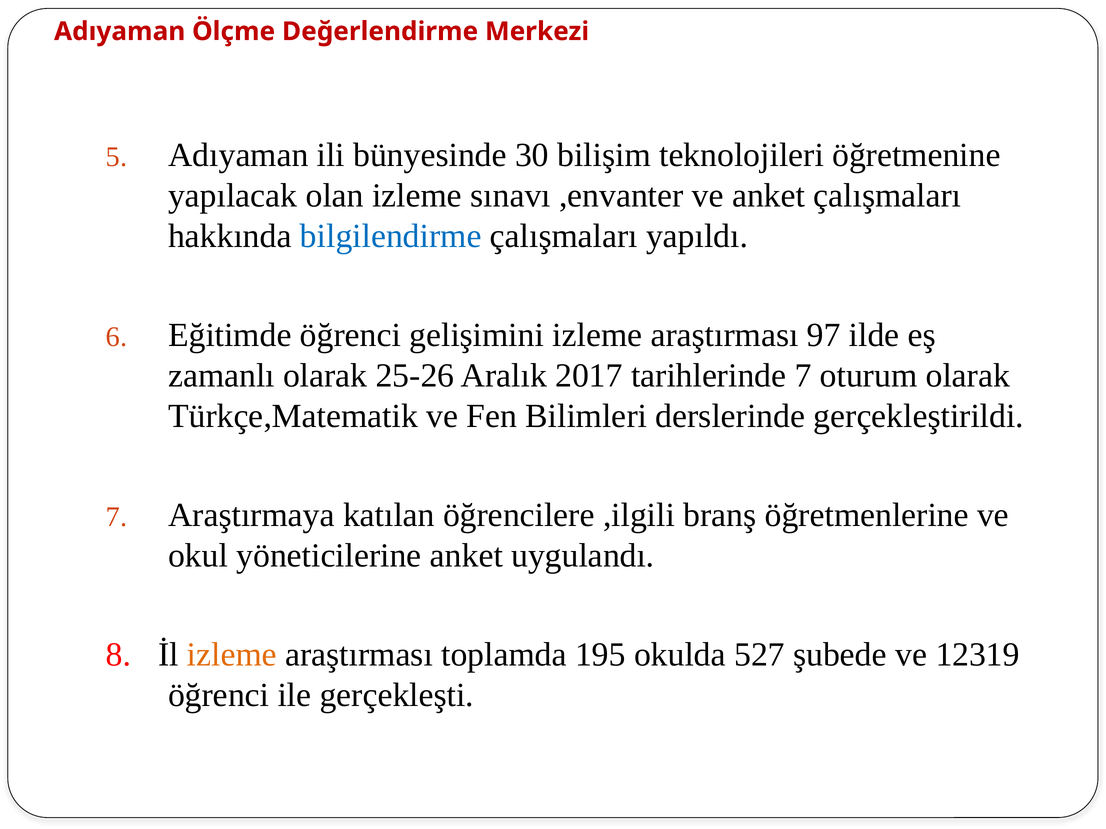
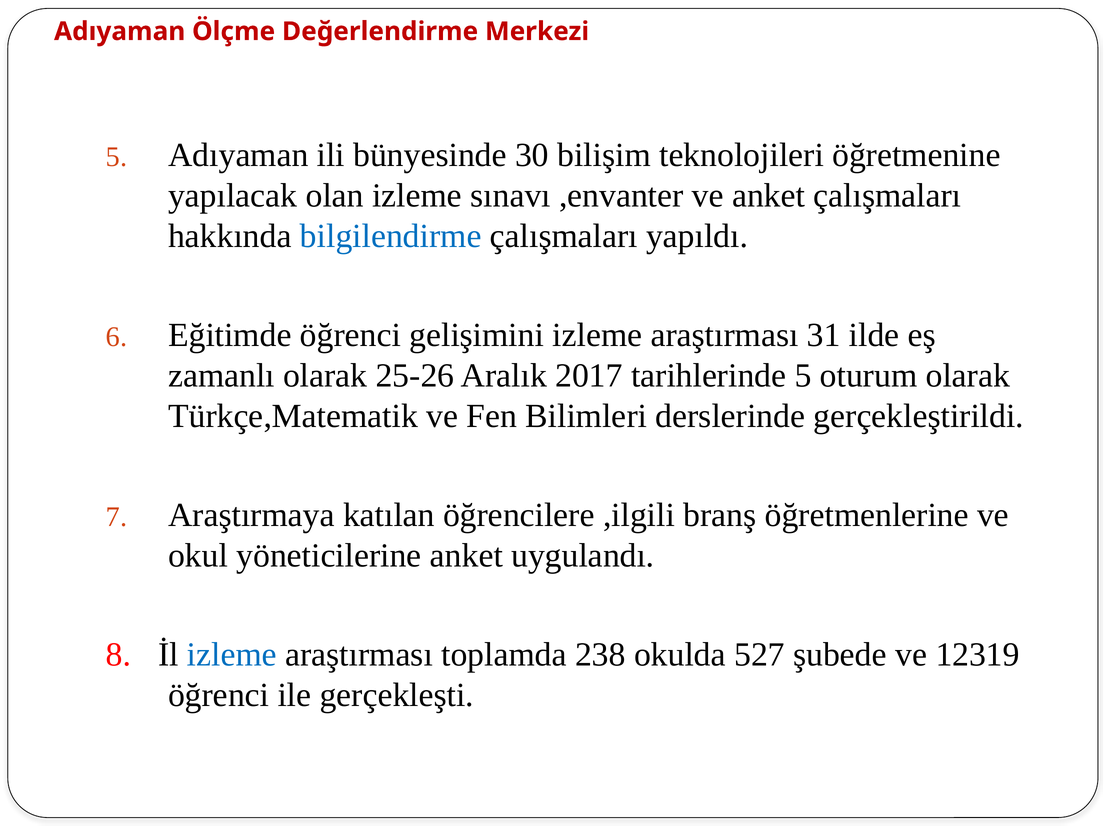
97: 97 -> 31 (824, 335)
tarihlerinde 7: 7 -> 5 (803, 376)
izleme colour: orange -> blue (232, 655)
195: 195 -> 238 (600, 655)
